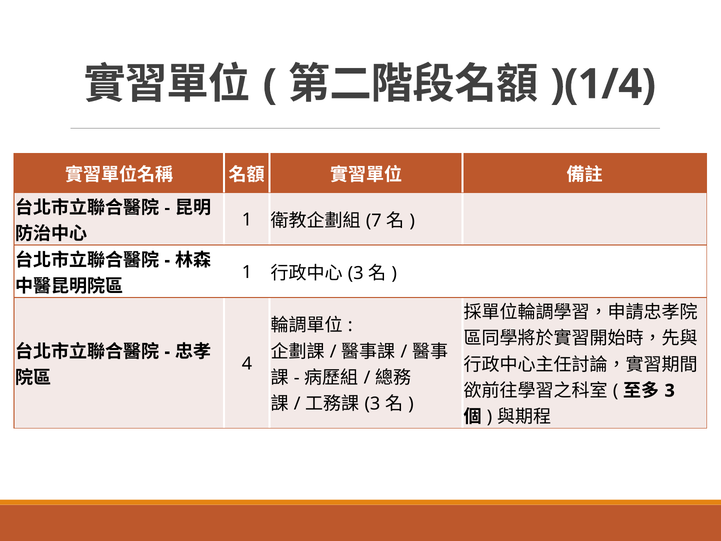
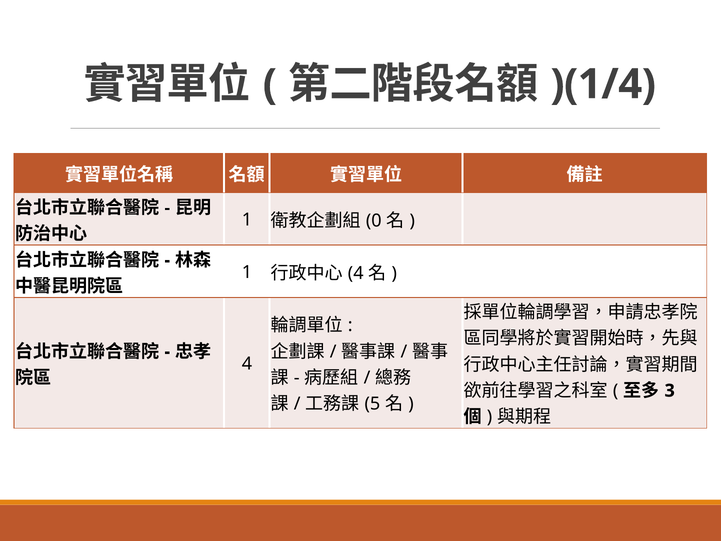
7: 7 -> 0 (374, 221)
3: 3 -> 4 (356, 273)
3: 3 -> 5 (372, 404)
